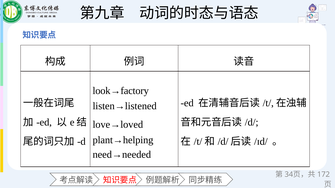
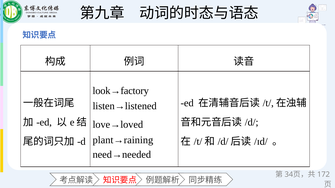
plant→helping: plant→helping -> plant→raining (123, 140)
